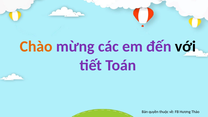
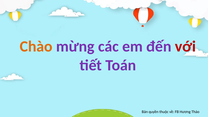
với colour: black -> red (185, 46)
